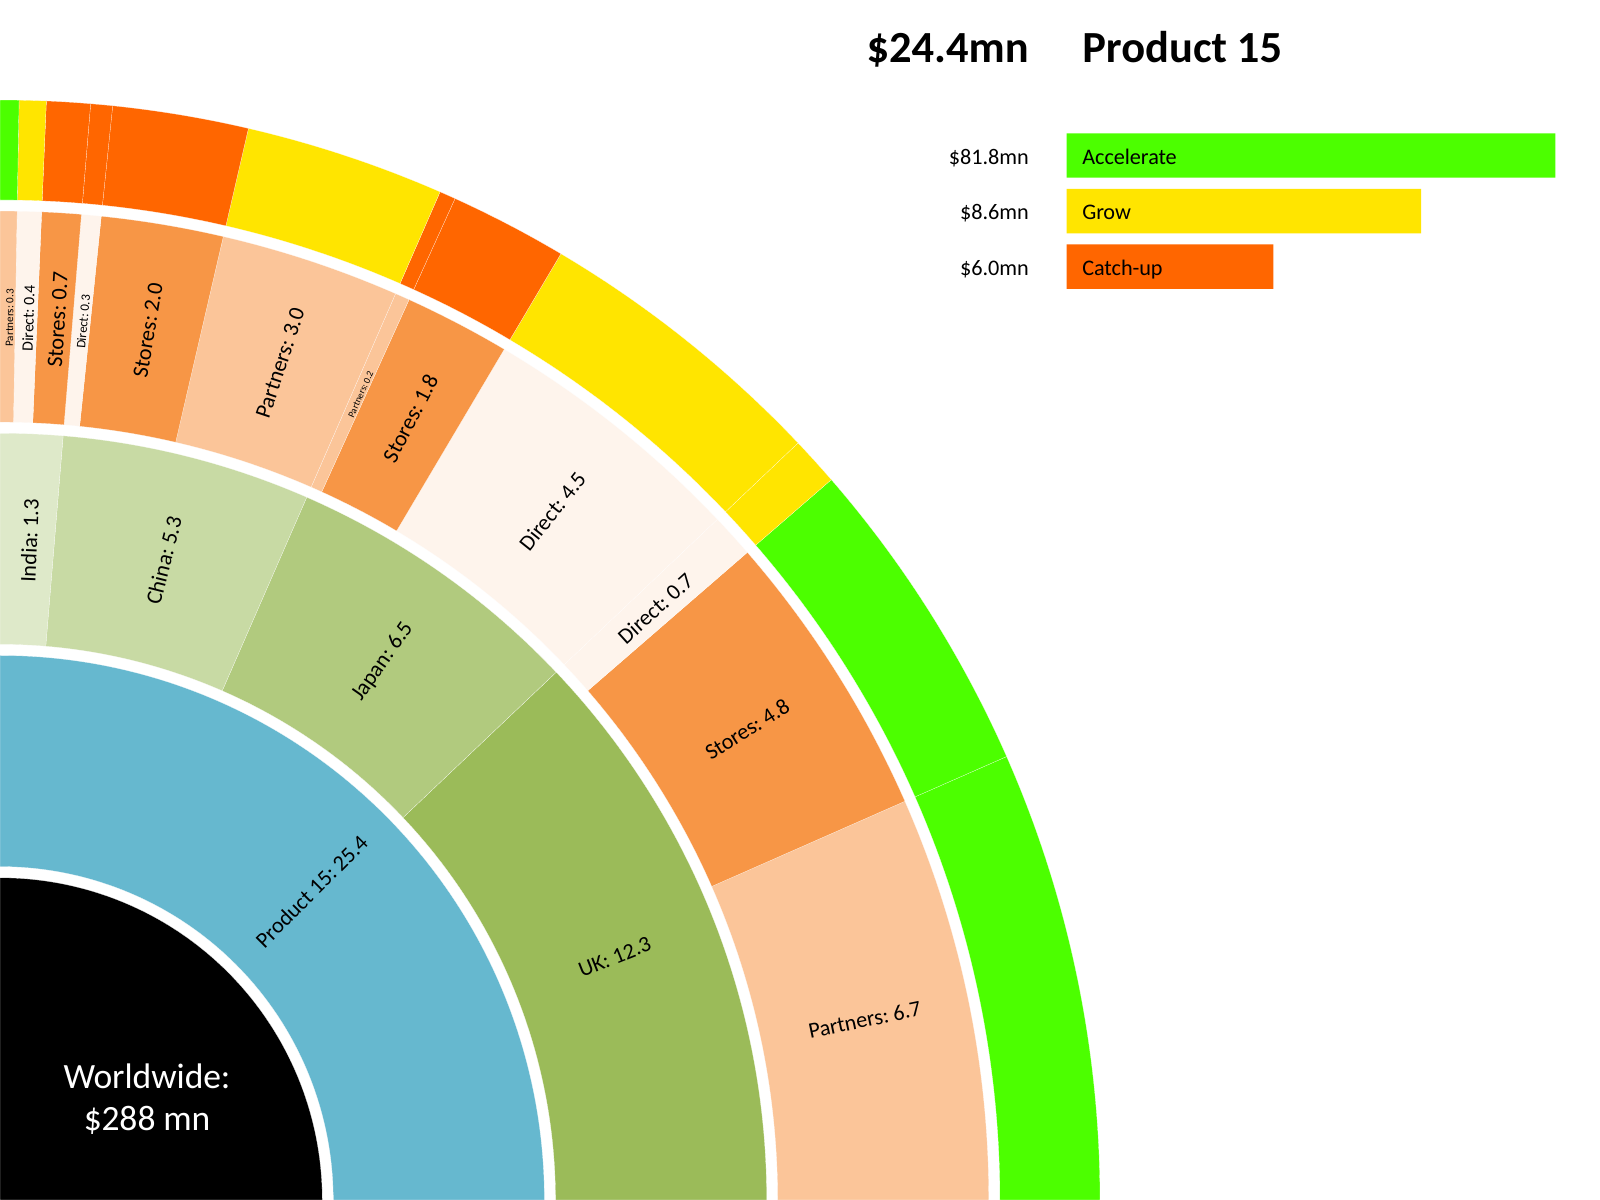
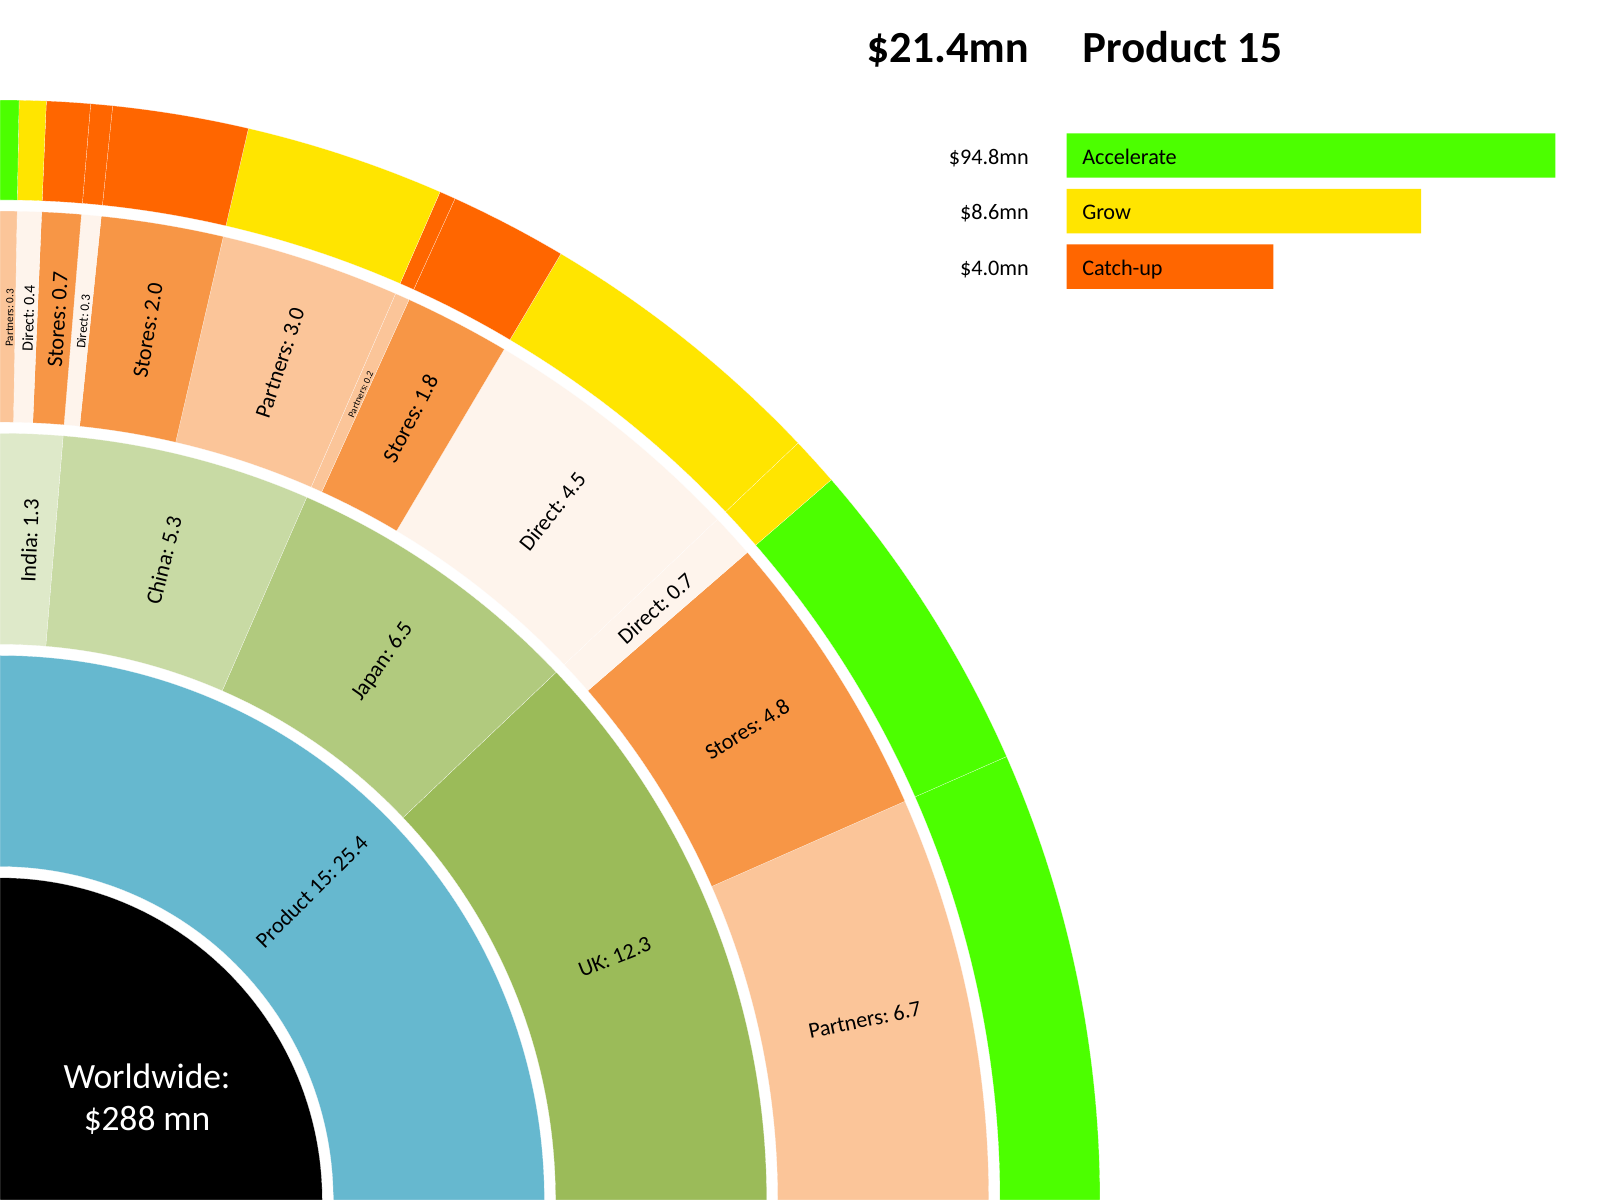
$24.4mn: $24.4mn -> $21.4mn (948, 48)
$81.8mn: $81.8mn -> $94.8mn (989, 157)
$6.0mn: $6.0mn -> $4.0mn (994, 268)
